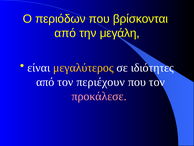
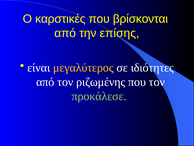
περιόδων: περιόδων -> καρστικές (60, 19)
μεγάλη: μεγάλη -> επίσης (120, 33)
περιέχουν: περιέχουν -> ριζωμένης (101, 82)
προκάλεσε colour: pink -> light green (99, 96)
